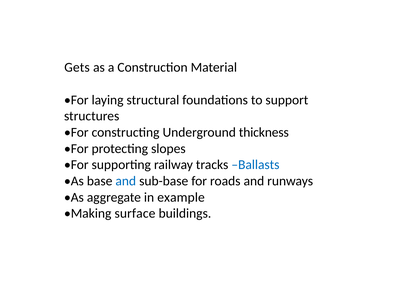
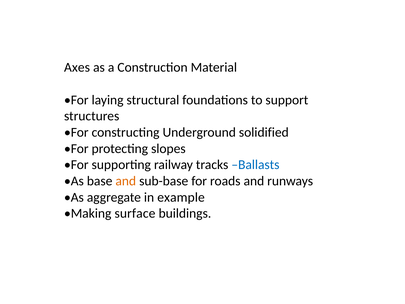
Gets: Gets -> Axes (77, 67)
thickness: thickness -> solidified (264, 132)
and colour: blue -> orange (126, 181)
